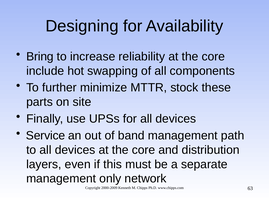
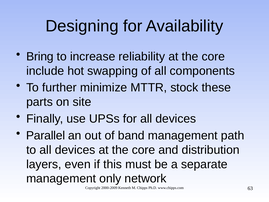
Service: Service -> Parallel (46, 135)
